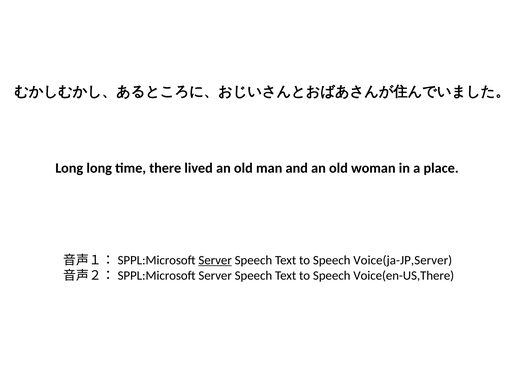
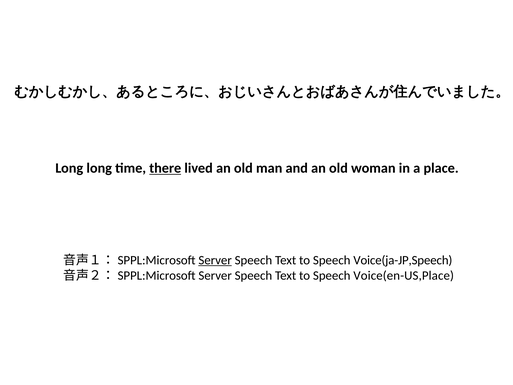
there underline: none -> present (165, 168)
Voice(ja-JP,Server: Voice(ja-JP,Server -> Voice(ja-JP,Speech (403, 260)
Voice(en-US,There: Voice(en-US,There -> Voice(en-US,Place (404, 275)
